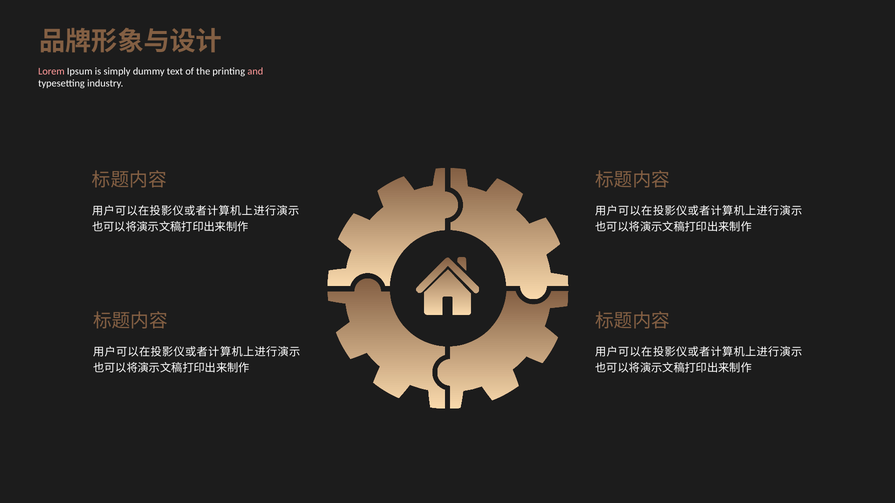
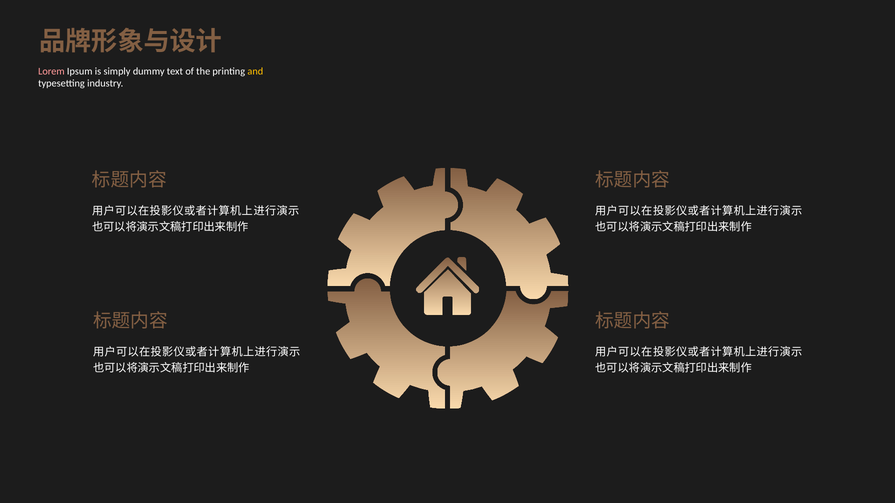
and colour: pink -> yellow (255, 71)
